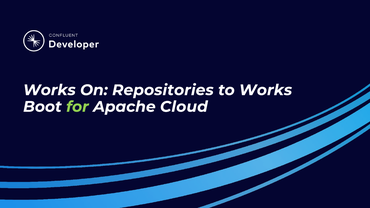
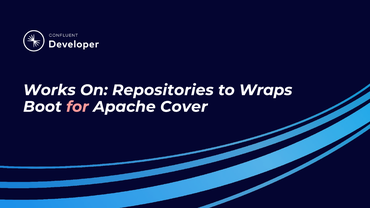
to Works: Works -> Wraps (266, 90)
for colour: light green -> pink (77, 107)
Cloud: Cloud -> Cover (184, 107)
